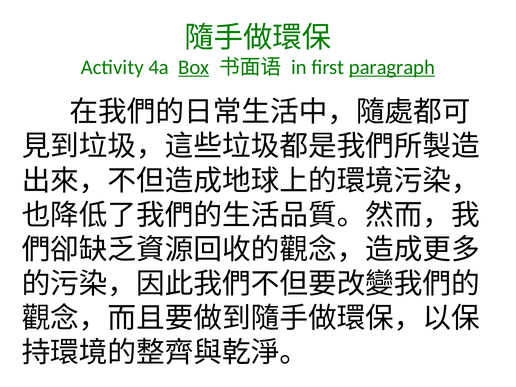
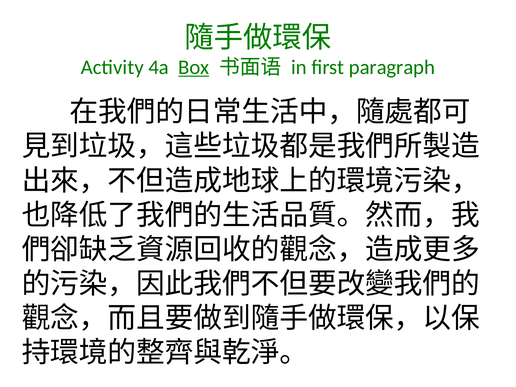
paragraph underline: present -> none (392, 67)
